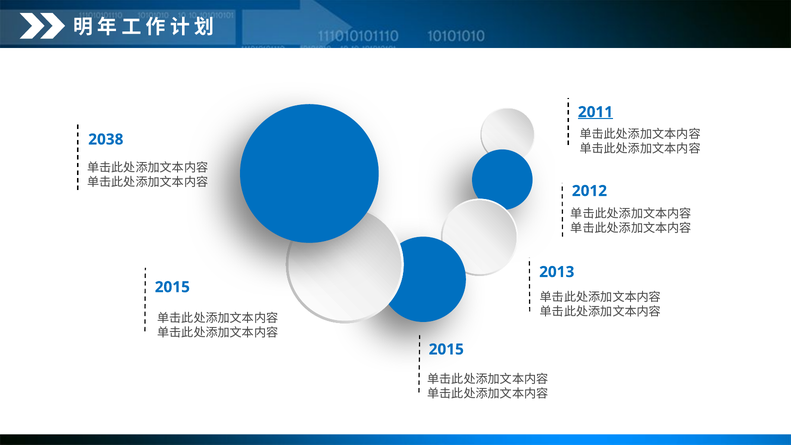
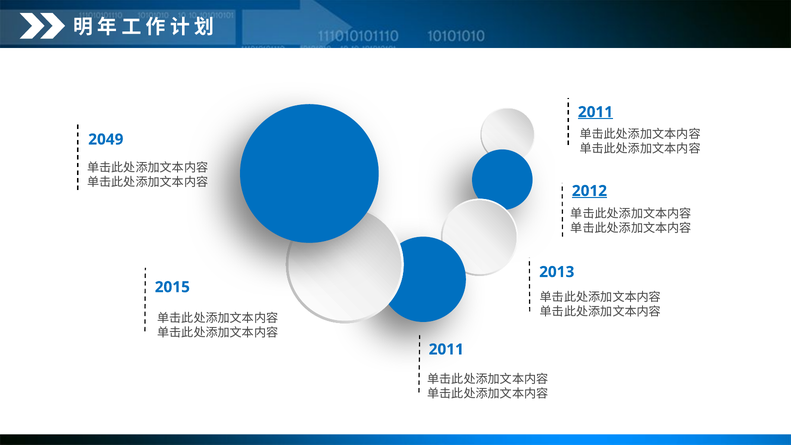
2038: 2038 -> 2049 (106, 139)
2012 underline: none -> present (589, 191)
2015: 2015 -> 2011 (446, 349)
